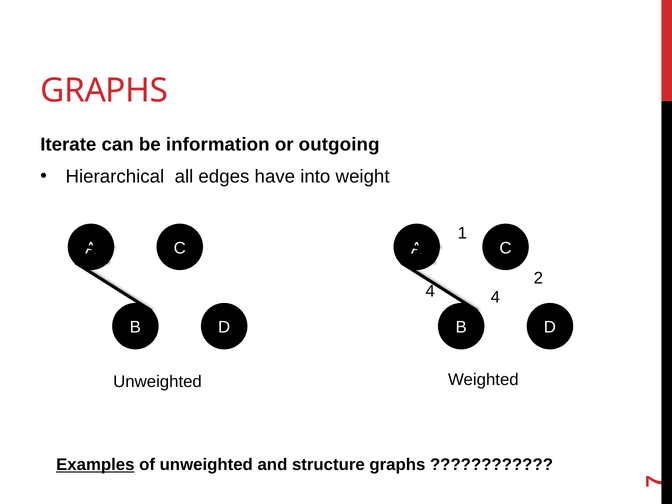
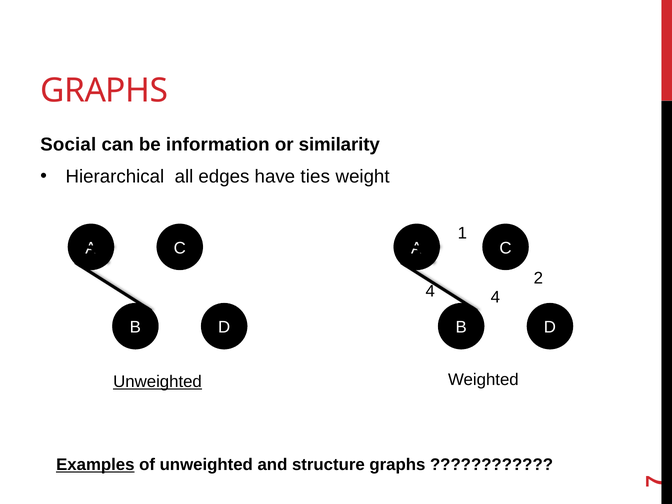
Iterate: Iterate -> Social (68, 145)
outgoing: outgoing -> similarity (339, 145)
into: into -> ties (315, 176)
Unweighted underline: none -> present (158, 382)
